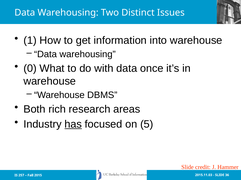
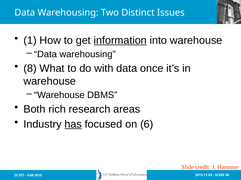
information underline: none -> present (120, 41)
0: 0 -> 8 (30, 69)
5: 5 -> 6 (147, 125)
